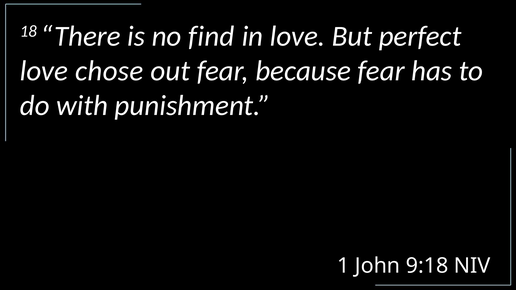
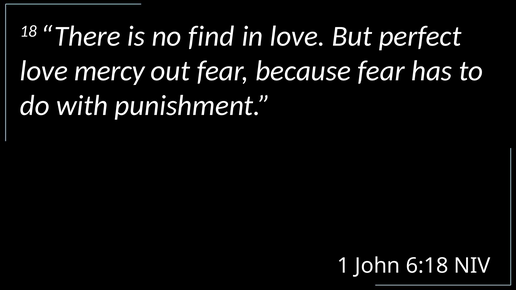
chose: chose -> mercy (109, 71)
9:18: 9:18 -> 6:18 (427, 266)
